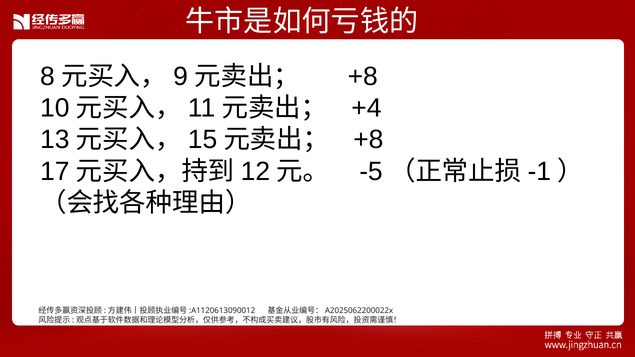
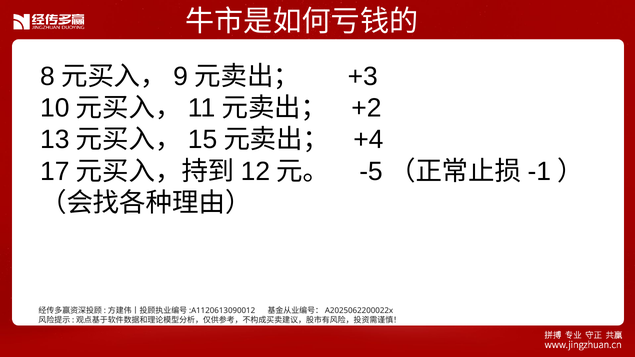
+8: +8 -> +3 (363, 76)
+4: +4 -> +2 (366, 108)
+8: +8 -> +4 (368, 140)
